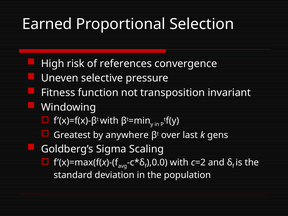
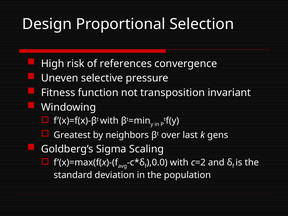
Earned: Earned -> Design (47, 24)
anywhere: anywhere -> neighbors (127, 135)
